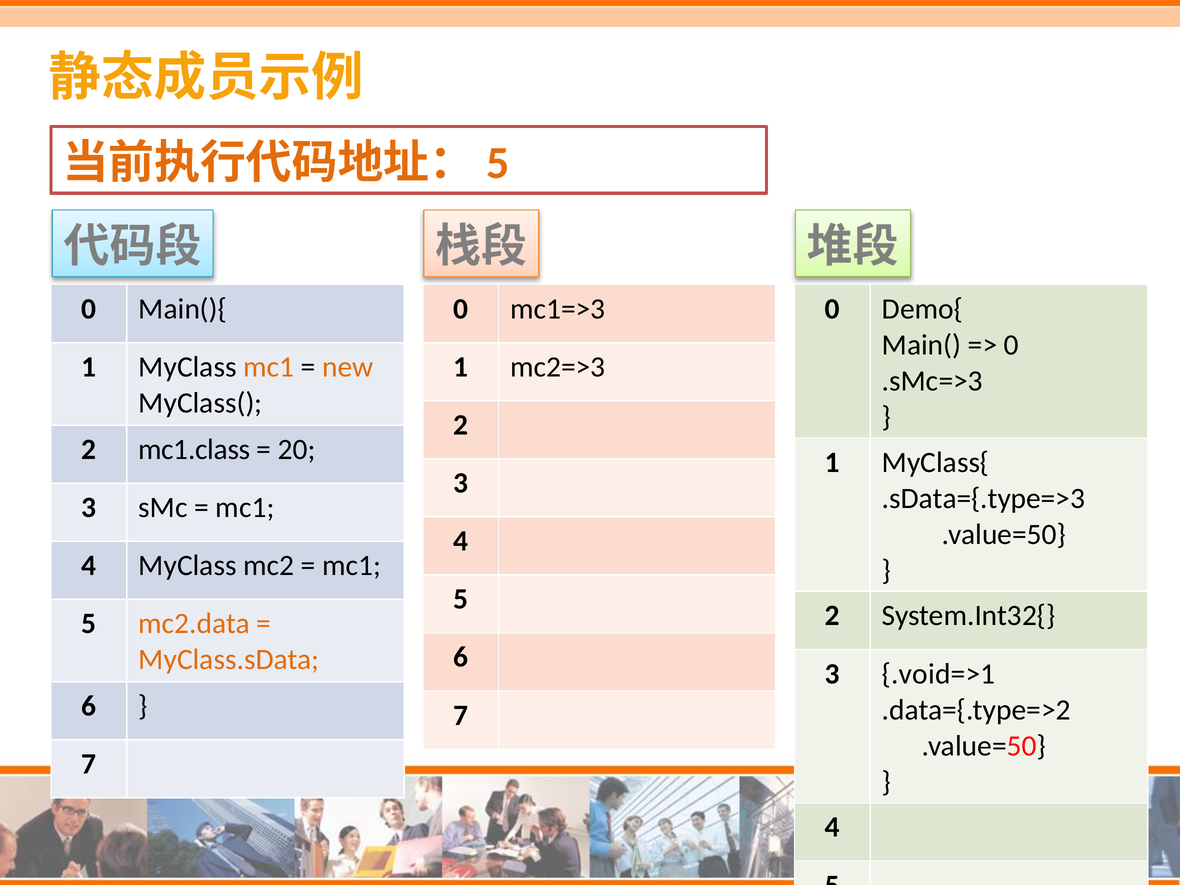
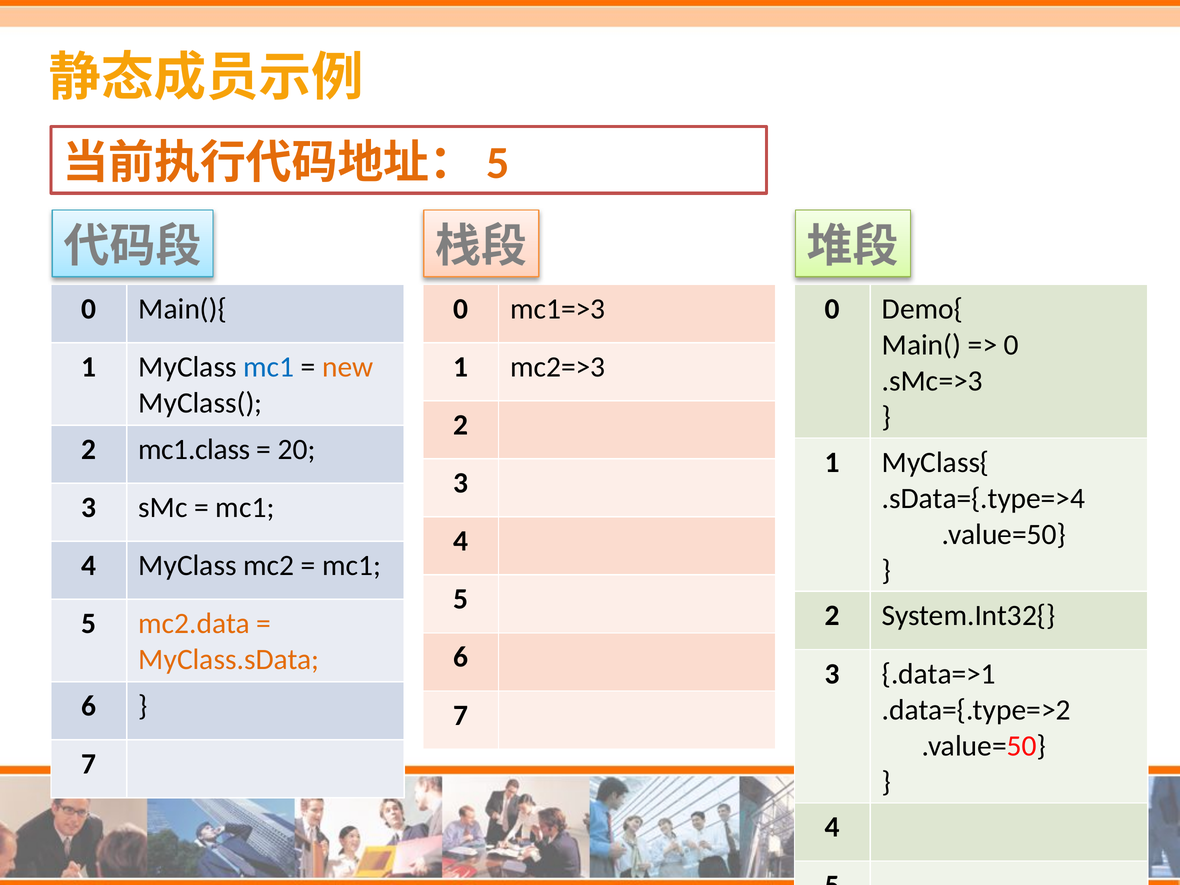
mc1 colour: orange -> blue (269, 367)
.sData={.type=>3: .sData={.type=>3 -> .sData={.type=>4 (983, 498)
.void=>1: .void=>1 -> .data=>1 (939, 674)
